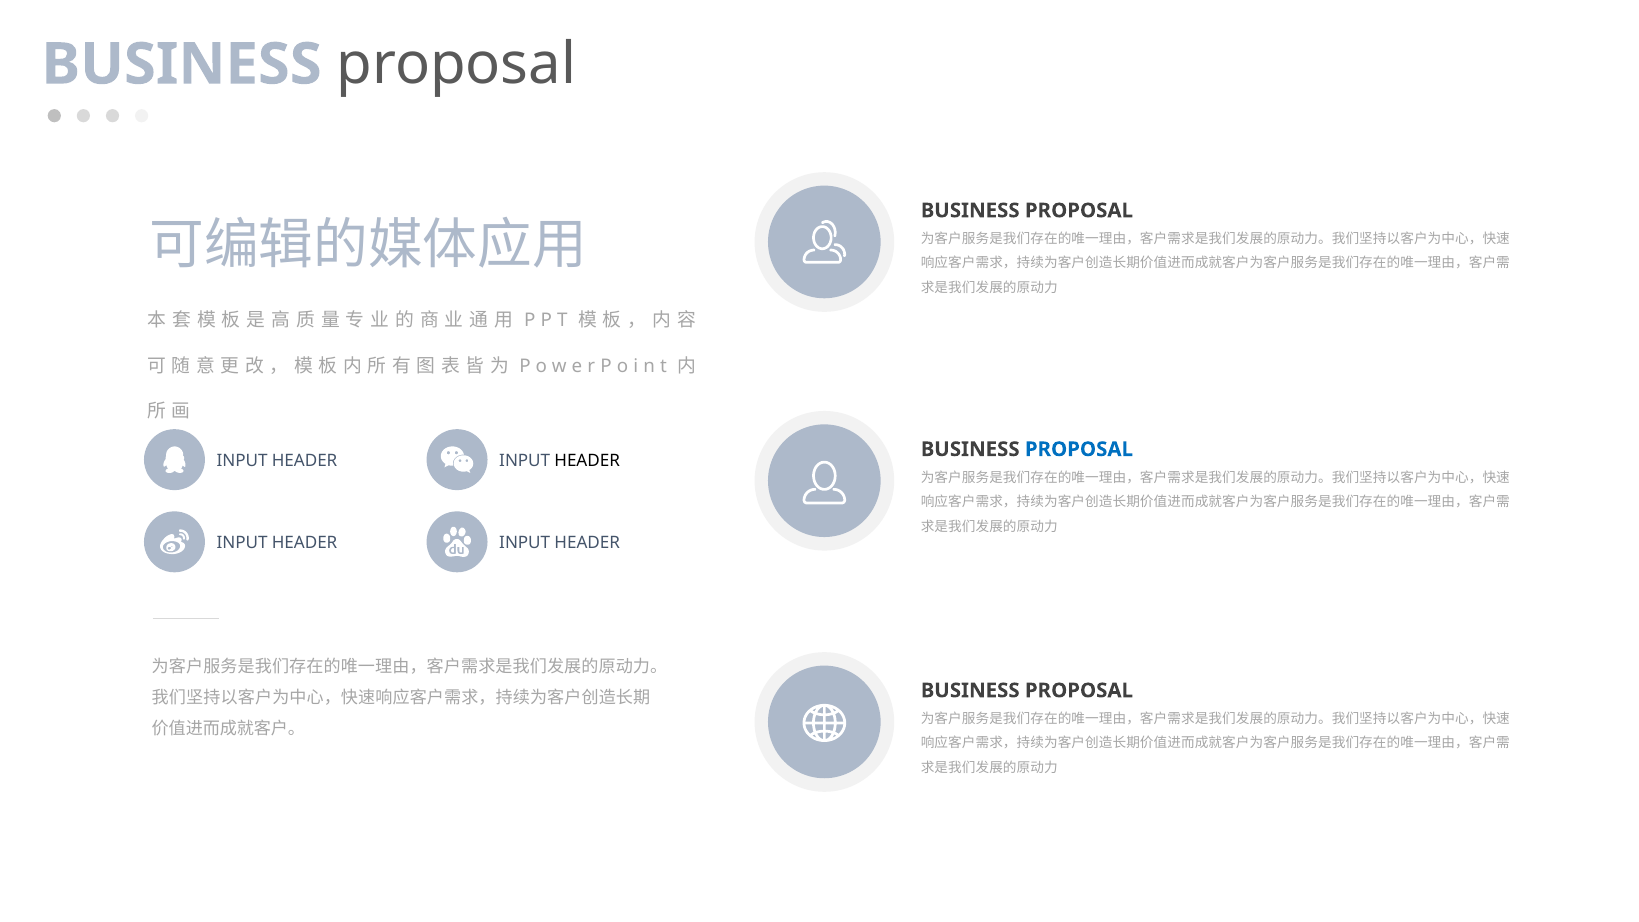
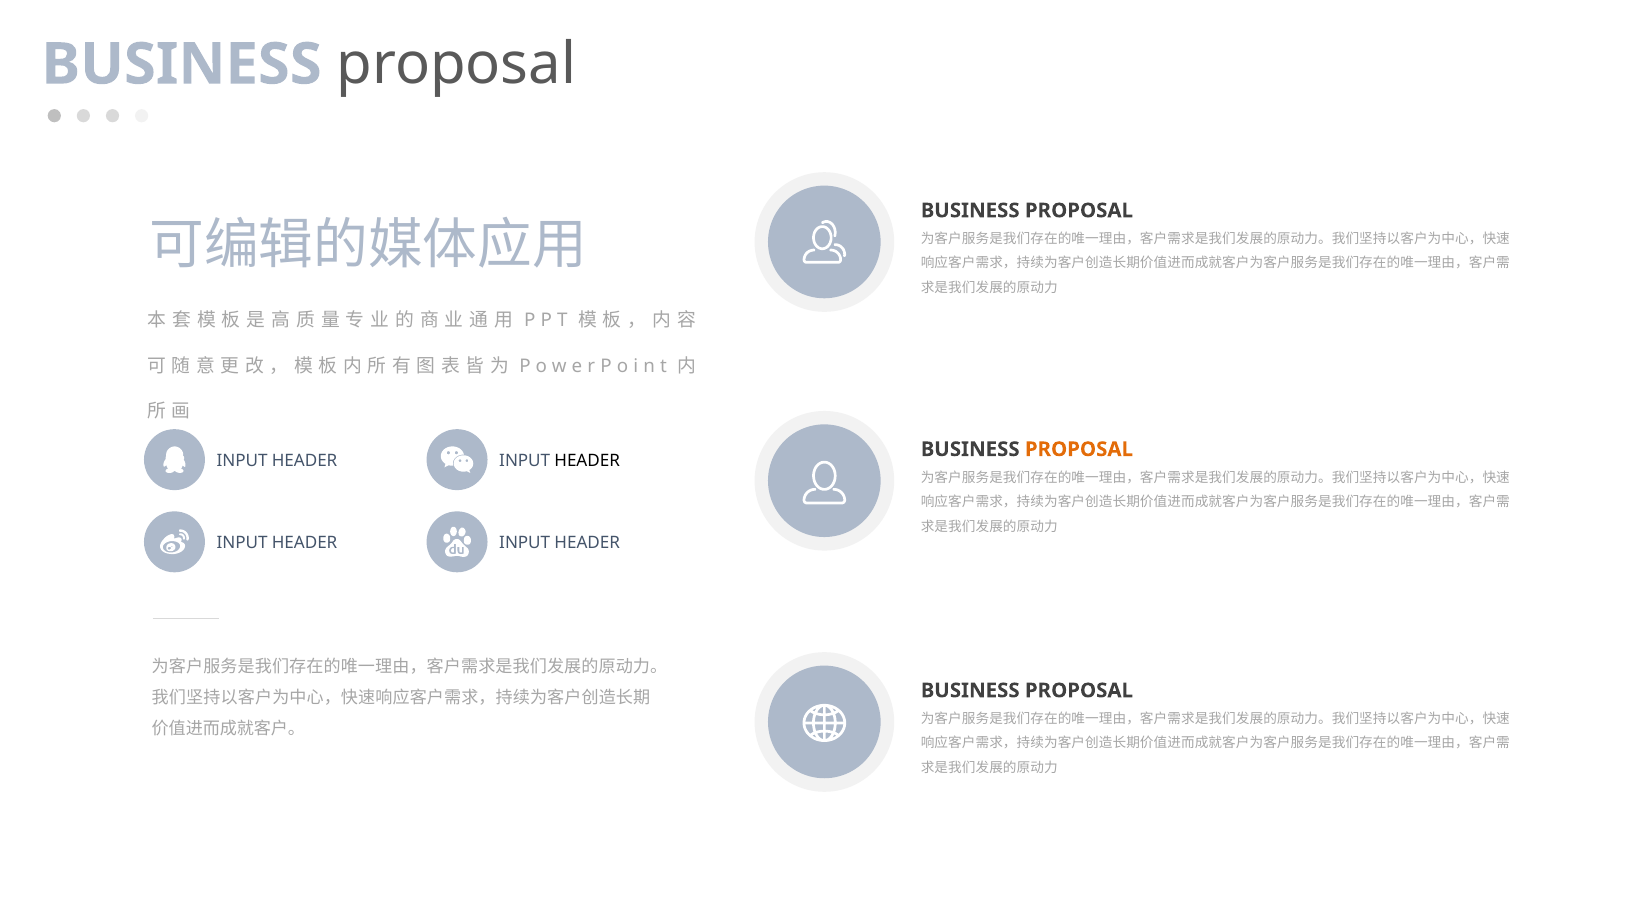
PROPOSAL colour: blue -> orange (1079, 449)
